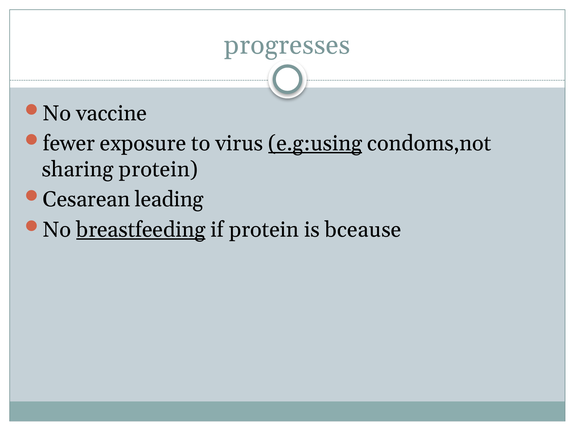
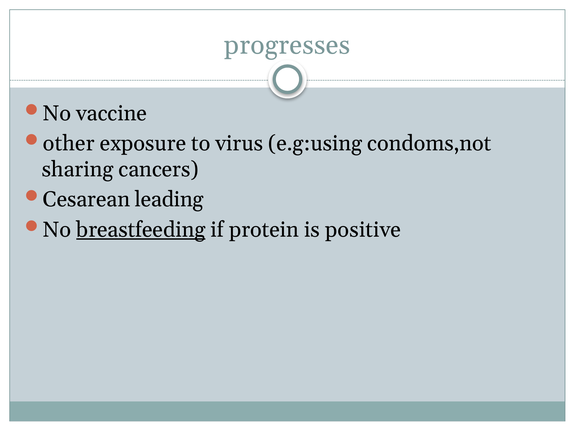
fewer: fewer -> other (69, 144)
e.g:using underline: present -> none (315, 144)
sharing protein: protein -> cancers (159, 169)
bceause: bceause -> positive (363, 230)
